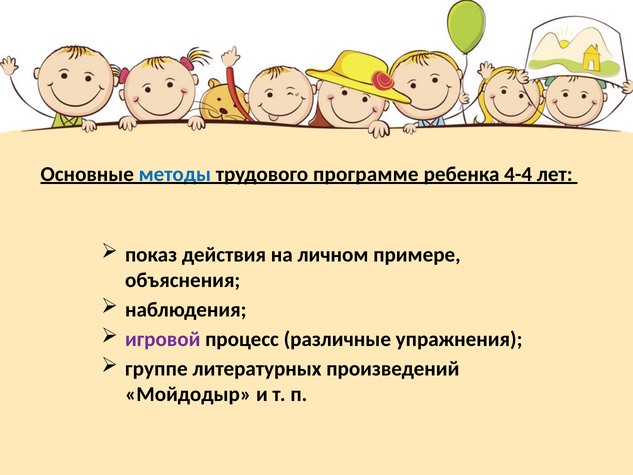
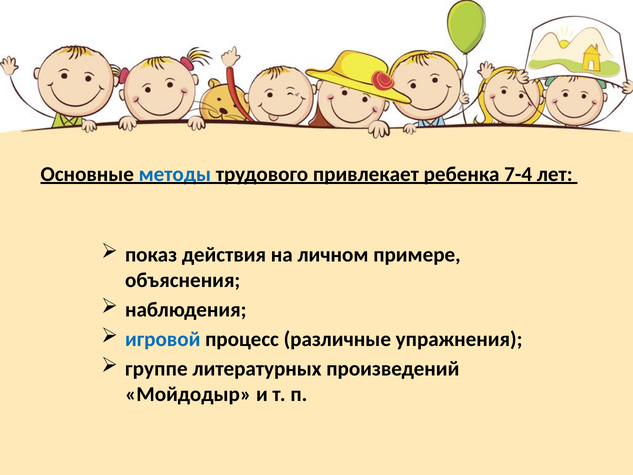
программе: программе -> привлекает (366, 174)
4-4: 4-4 -> 7-4 (518, 174)
игровой colour: purple -> blue (163, 339)
